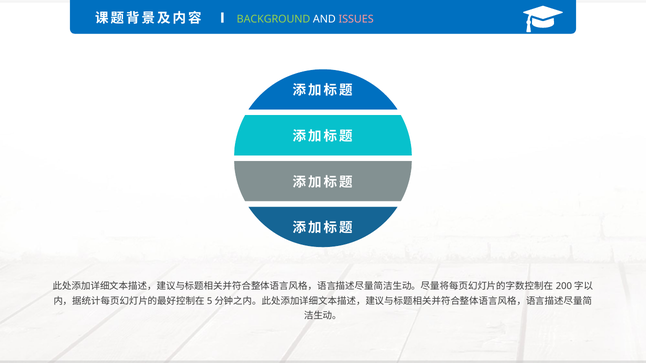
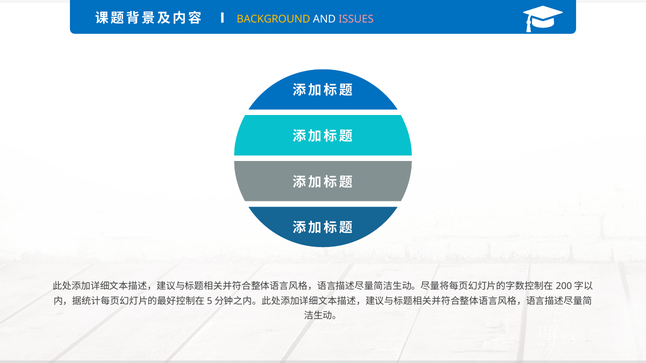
BACKGROUND colour: light green -> yellow (273, 19)
